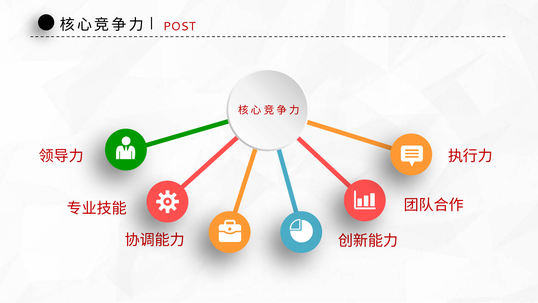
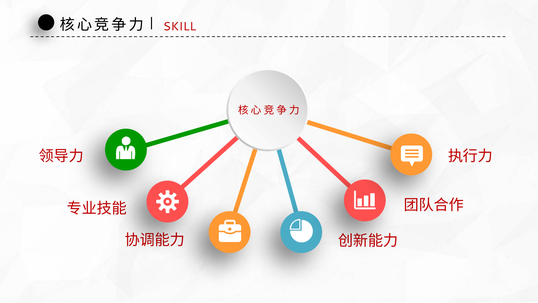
POST: POST -> SKILL (180, 26)
